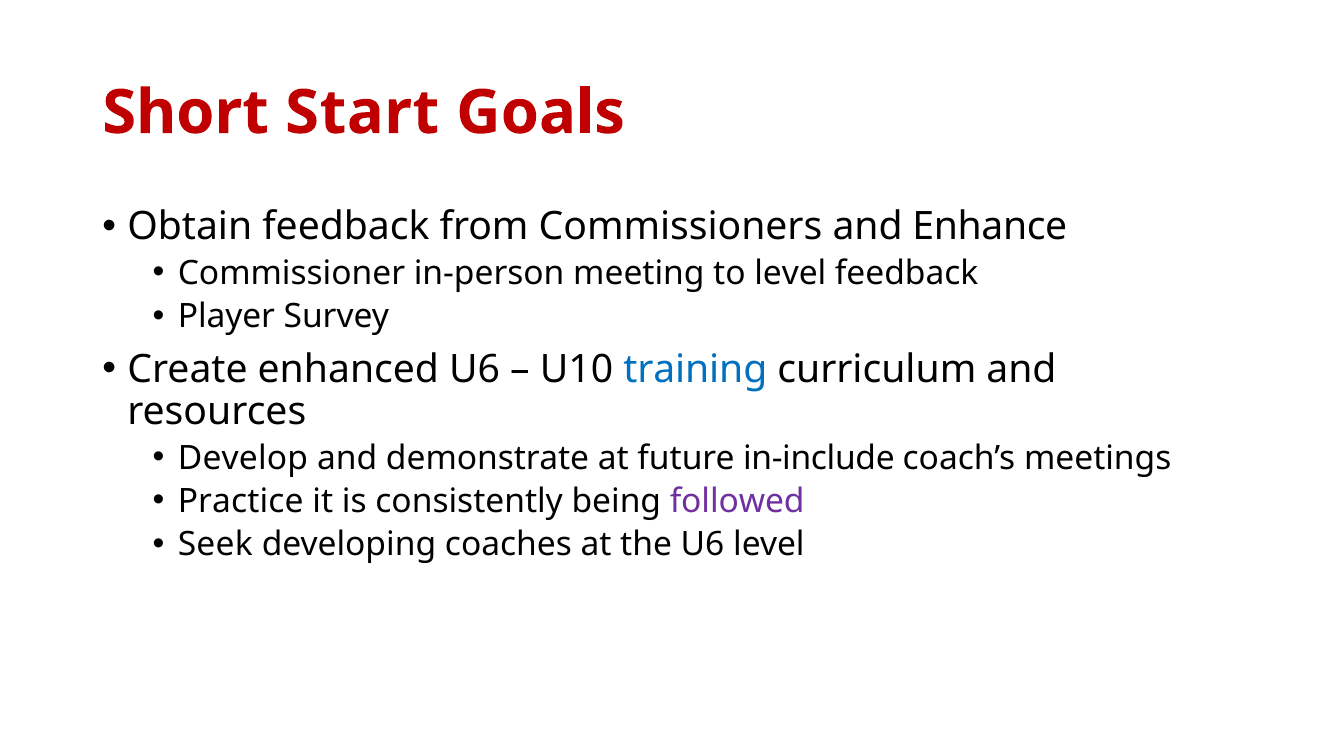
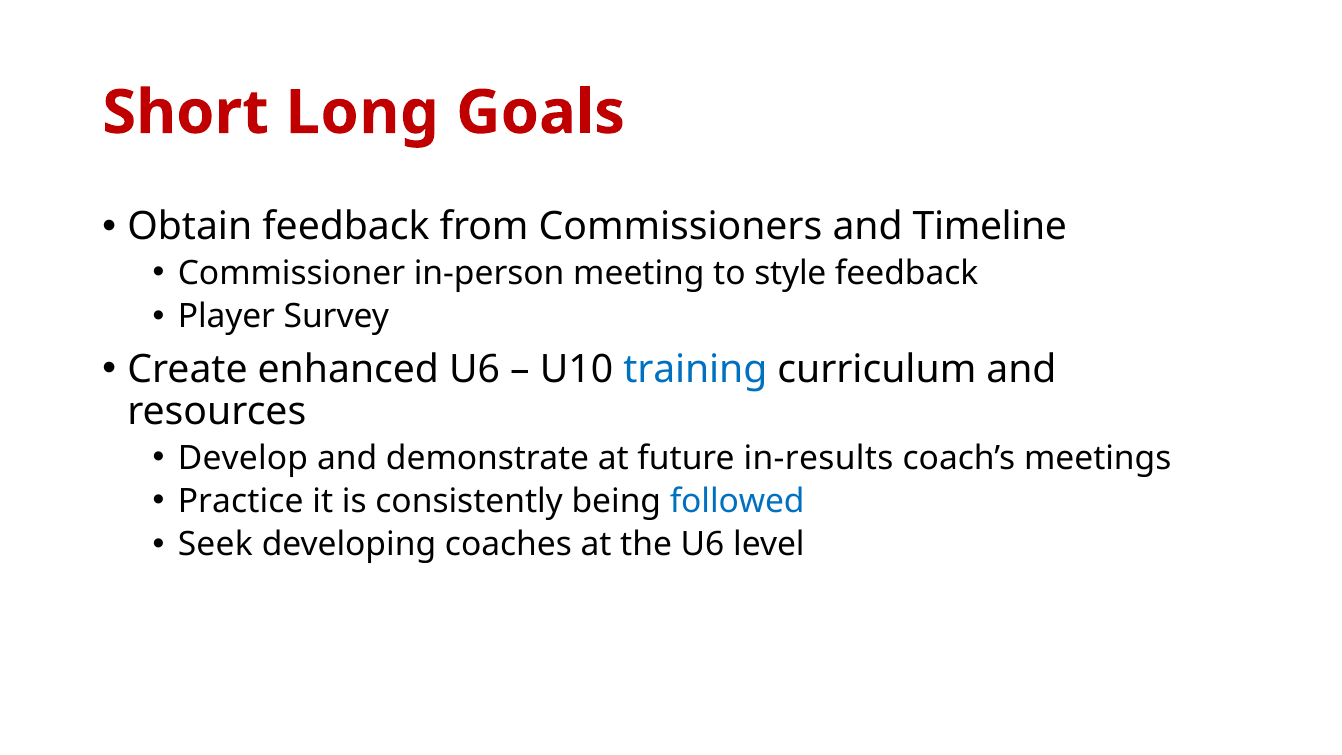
Start: Start -> Long (362, 113)
Enhance: Enhance -> Timeline (990, 227)
to level: level -> style (790, 273)
in-include: in-include -> in-results (819, 458)
followed colour: purple -> blue (737, 501)
